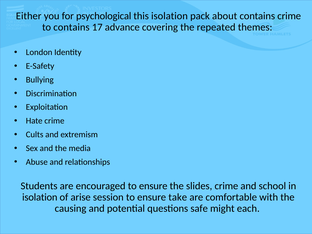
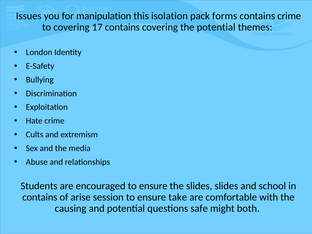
Either: Either -> Issues (29, 16)
psychological: psychological -> manipulation (104, 16)
about: about -> forms (225, 16)
to contains: contains -> covering (71, 27)
17 advance: advance -> contains (122, 27)
the repeated: repeated -> potential (216, 27)
slides crime: crime -> slides (226, 186)
isolation: isolation -> contains (40, 197)
each: each -> both (248, 208)
